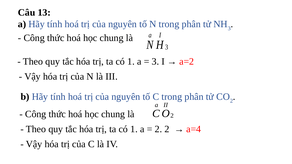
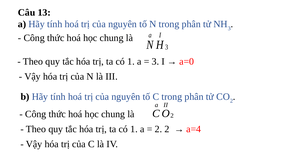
a=2: a=2 -> a=0 (187, 62)
